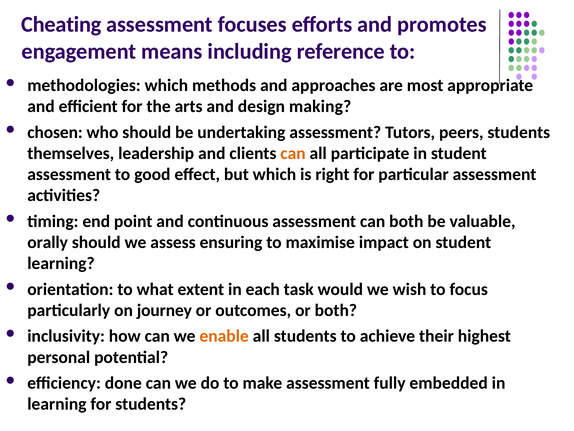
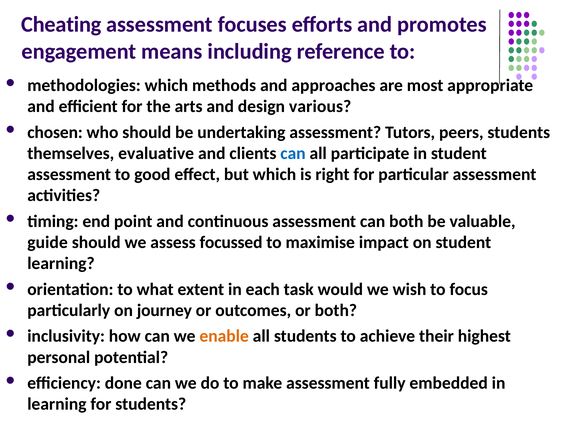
making: making -> various (320, 106)
leadership: leadership -> evaluative (156, 153)
can colour: orange -> blue (293, 153)
orally: orally -> guide (48, 242)
ensuring: ensuring -> focussed (231, 242)
